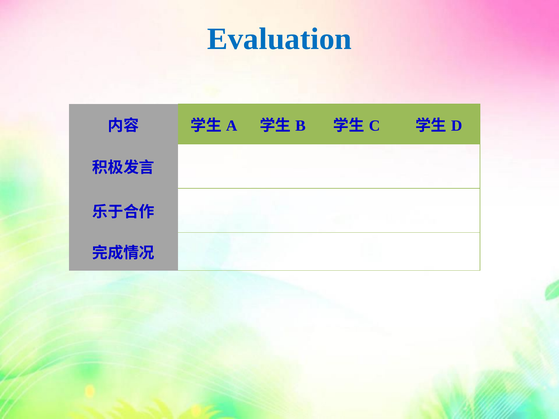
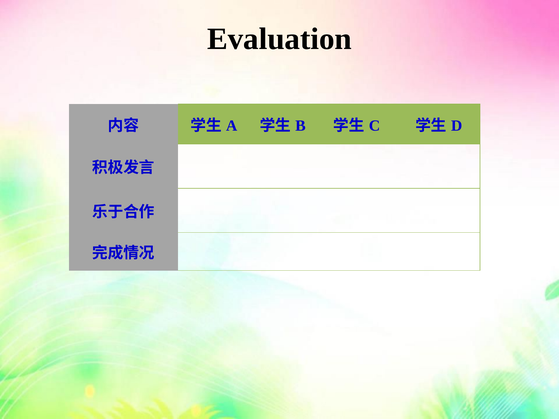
Evaluation colour: blue -> black (279, 39)
